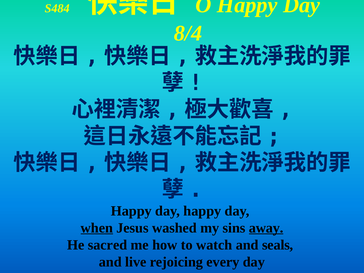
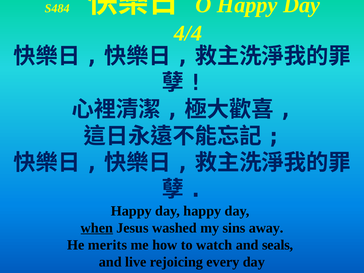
8/4: 8/4 -> 4/4 (188, 33)
away underline: present -> none (266, 228)
sacred: sacred -> merits (107, 245)
